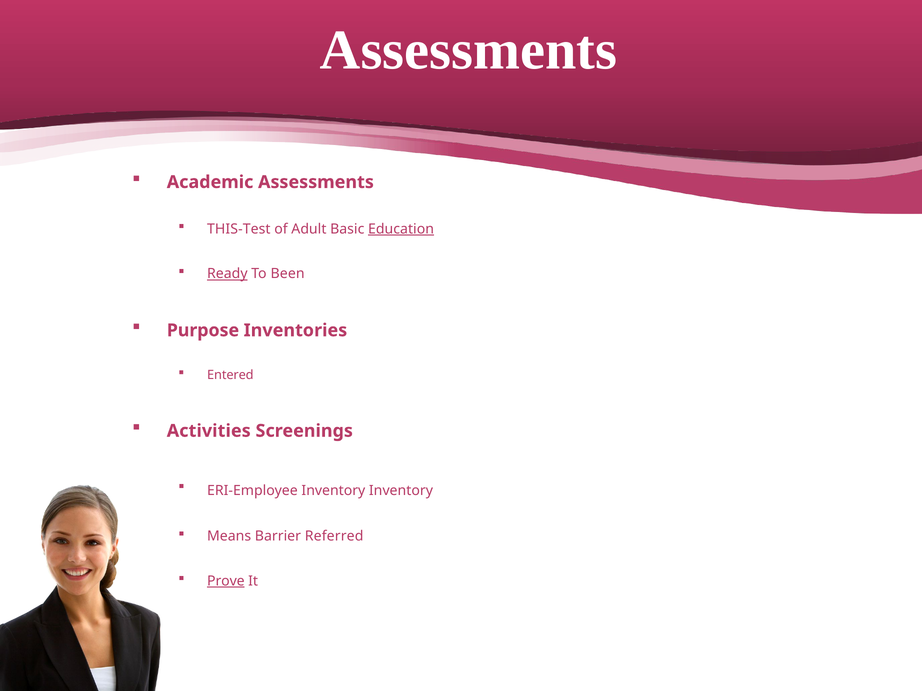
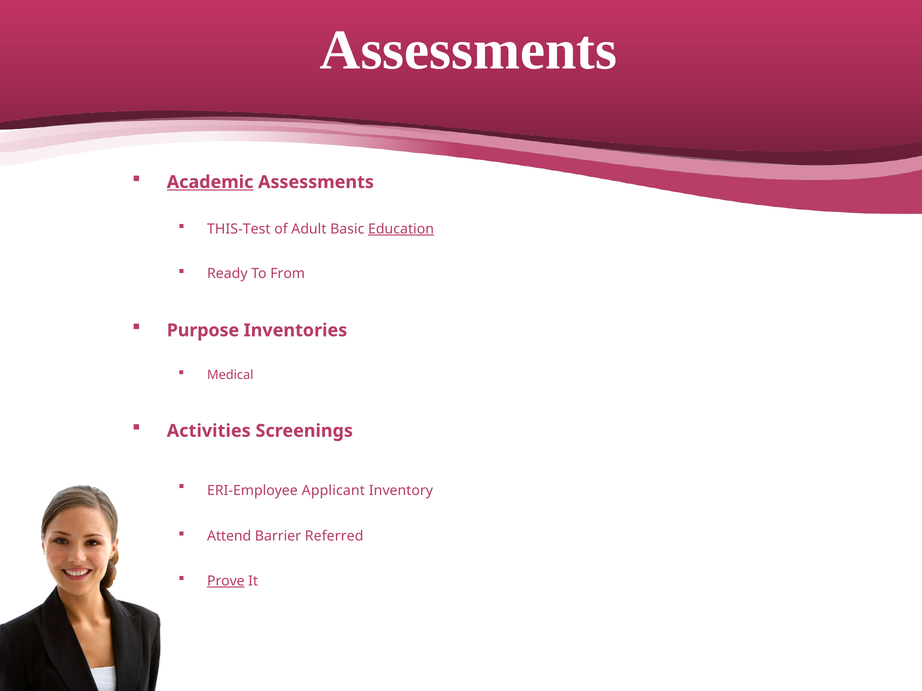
Academic underline: none -> present (210, 182)
Ready underline: present -> none (227, 274)
Been: Been -> From (288, 274)
Entered: Entered -> Medical (230, 375)
ERI-Employee Inventory: Inventory -> Applicant (333, 491)
Means: Means -> Attend (229, 537)
